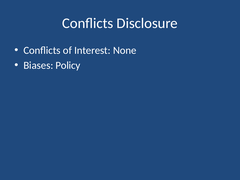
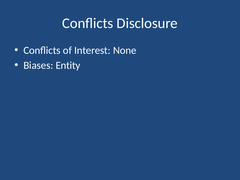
Policy: Policy -> Entity (68, 65)
